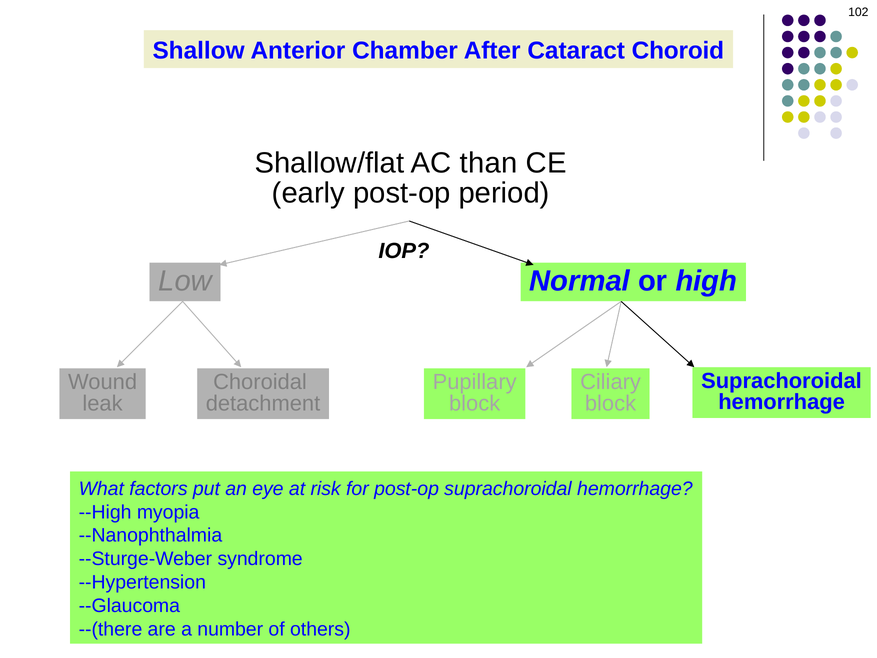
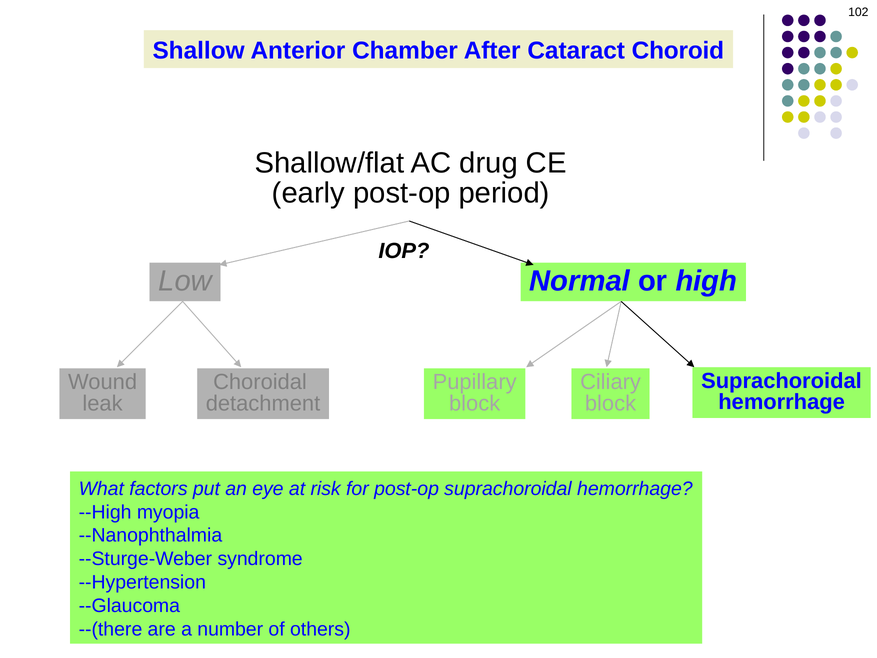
than: than -> drug (489, 163)
